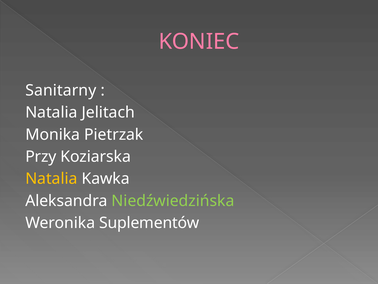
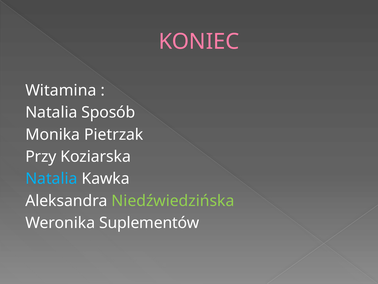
Sanitarny: Sanitarny -> Witamina (61, 90)
Jelitach: Jelitach -> Sposób (108, 112)
Natalia colour: yellow -> light blue (51, 178)
